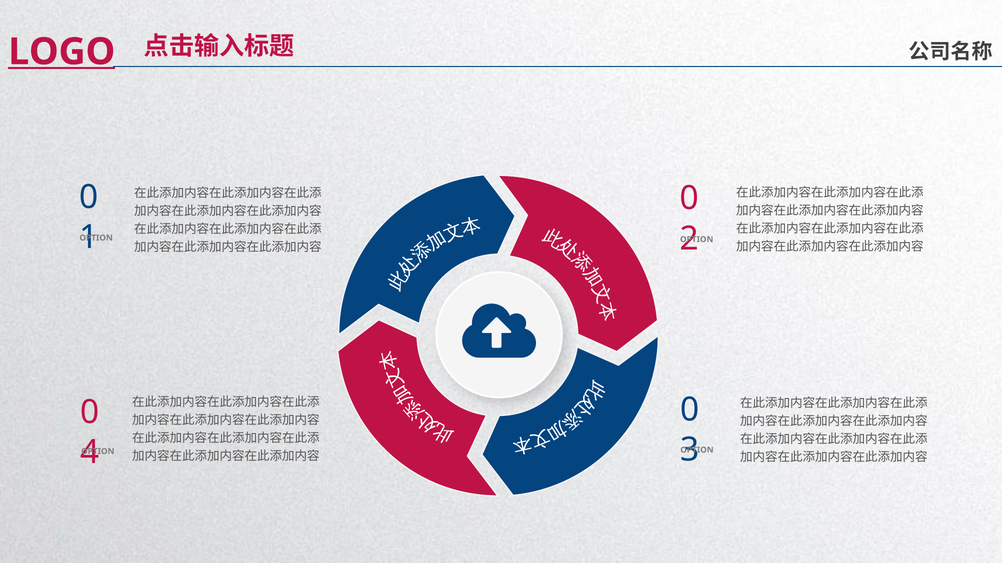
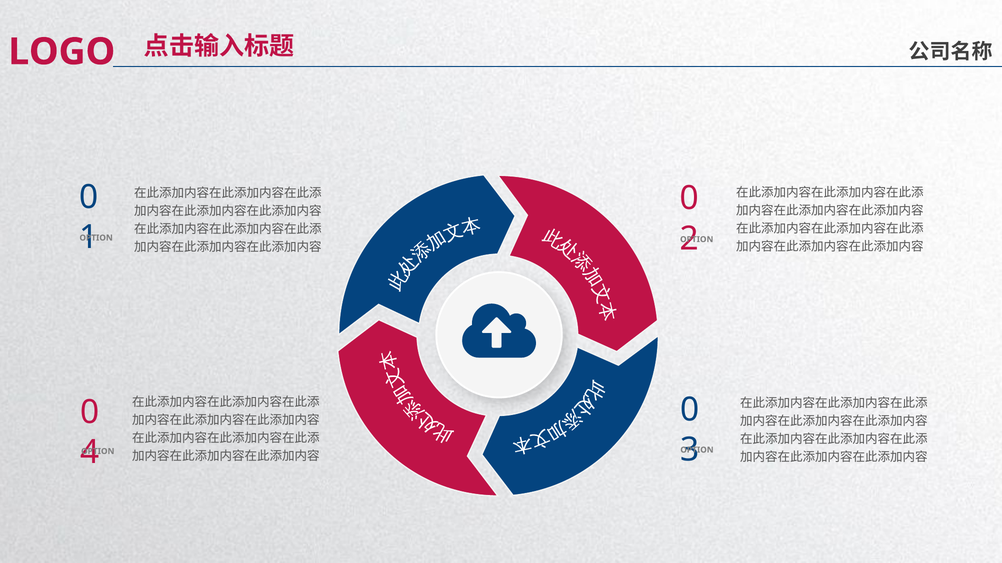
LOGO underline: present -> none (62, 52)
